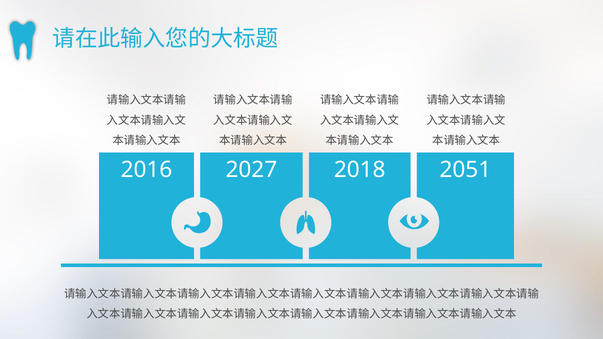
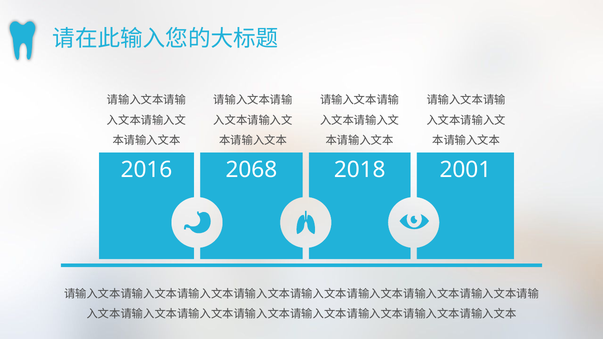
2027: 2027 -> 2068 (251, 170)
2051: 2051 -> 2001 (465, 170)
